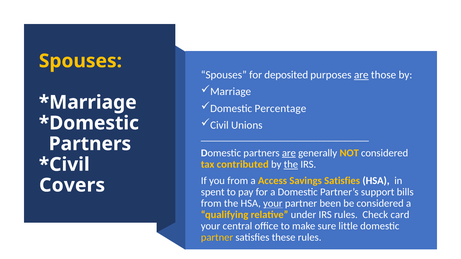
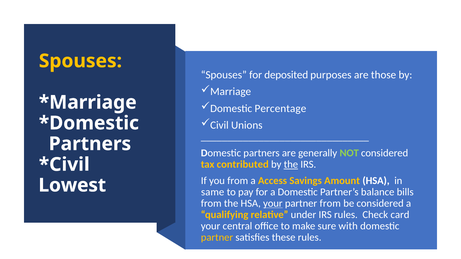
are underline: present -> none (361, 75)
are underline: present -> none (289, 153)
NOT colour: yellow -> light green (349, 153)
Savings Satisfies: Satisfies -> Amount (342, 181)
Covers: Covers -> Lowest (72, 185)
spent: spent -> same (213, 192)
support: support -> balance (378, 192)
partner been: been -> from (330, 204)
little: little -> with (348, 226)
